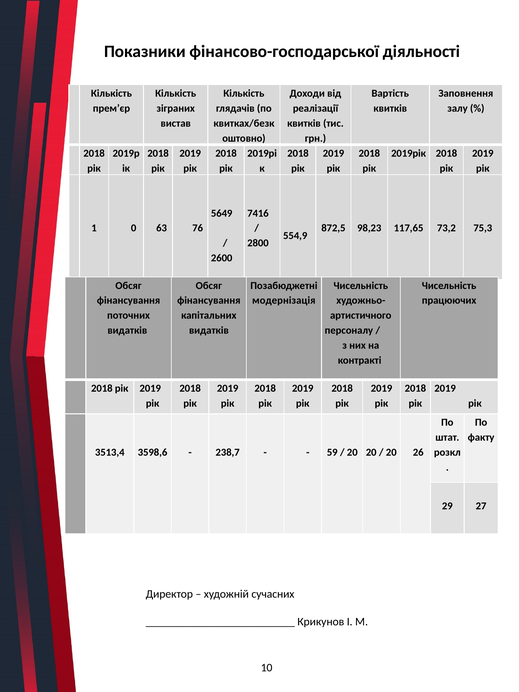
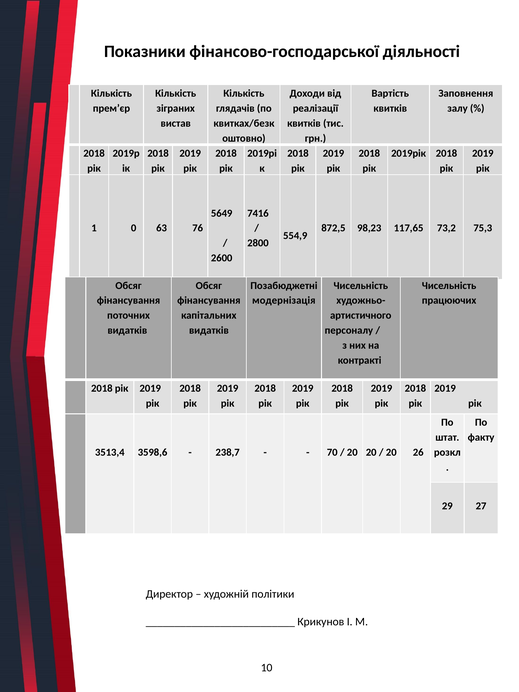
59: 59 -> 70 (332, 452)
сучасних: сучасних -> політики (273, 594)
